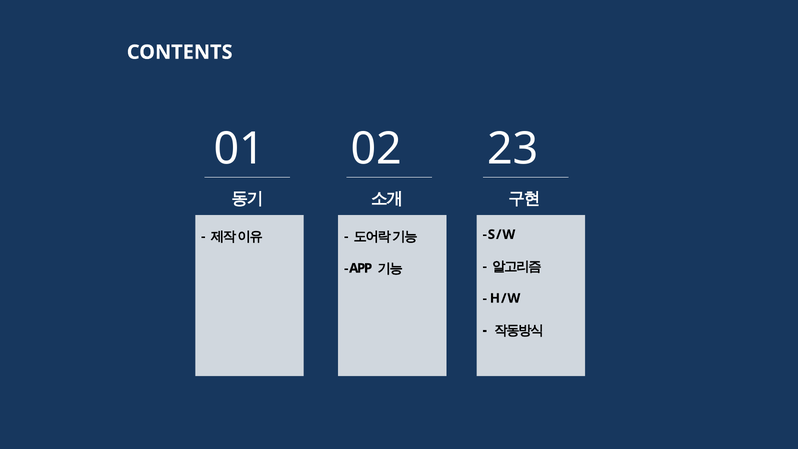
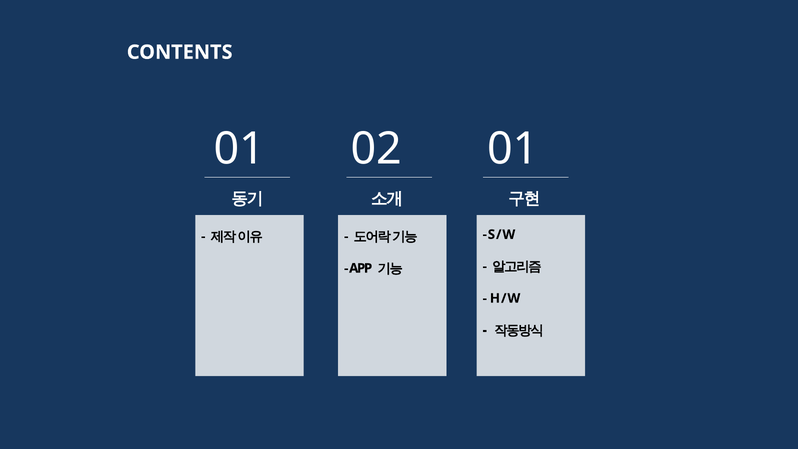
02 23: 23 -> 01 (513, 149)
